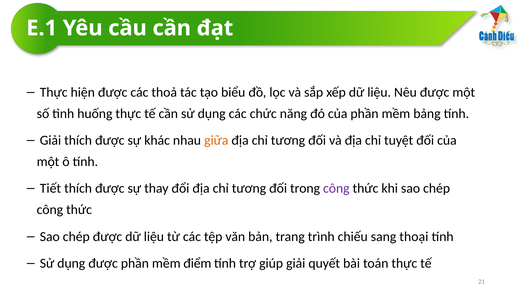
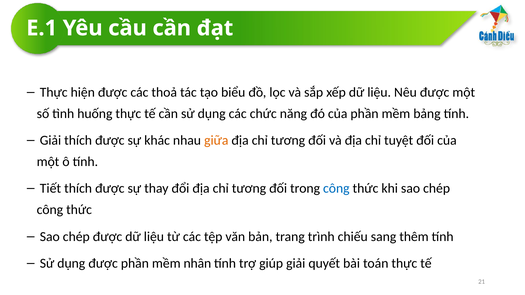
công colour: purple -> blue (336, 189)
thoại: thoại -> thêm (414, 237)
điểm: điểm -> nhân (197, 264)
